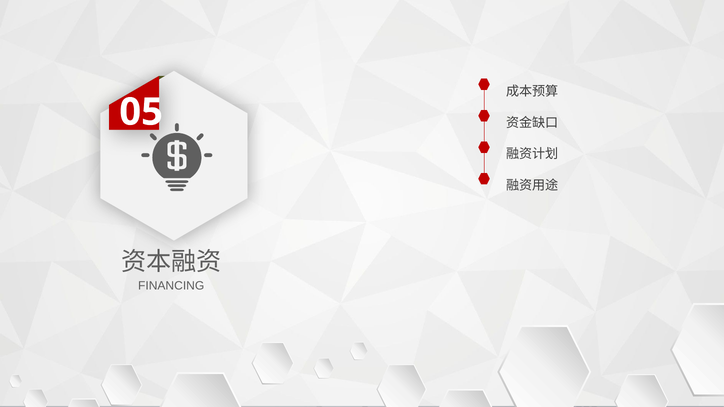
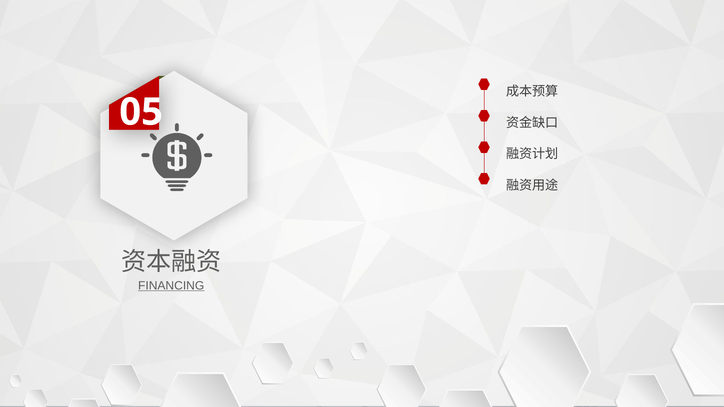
FINANCING underline: none -> present (171, 286)
